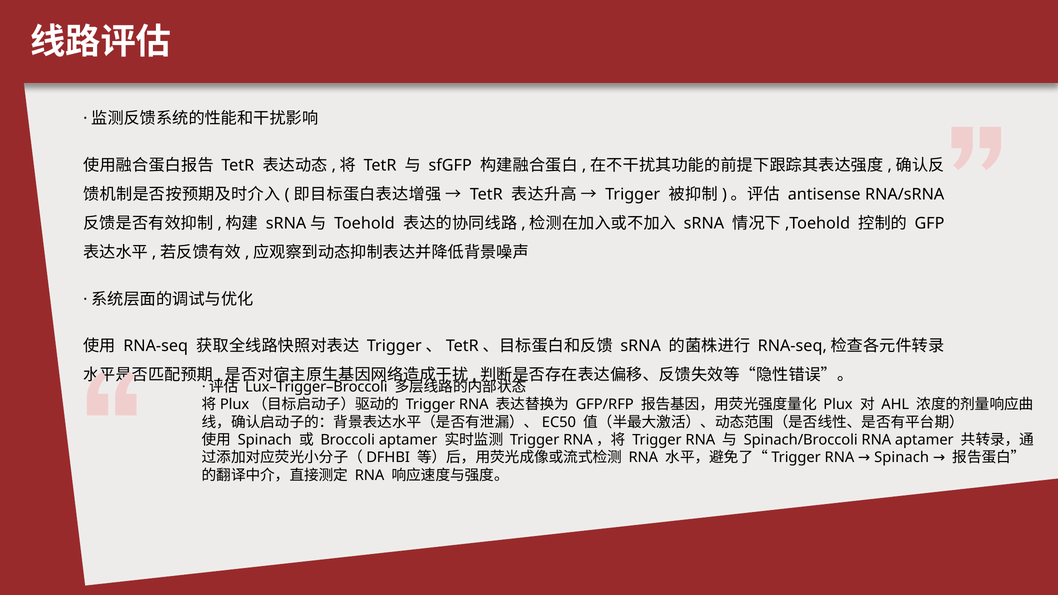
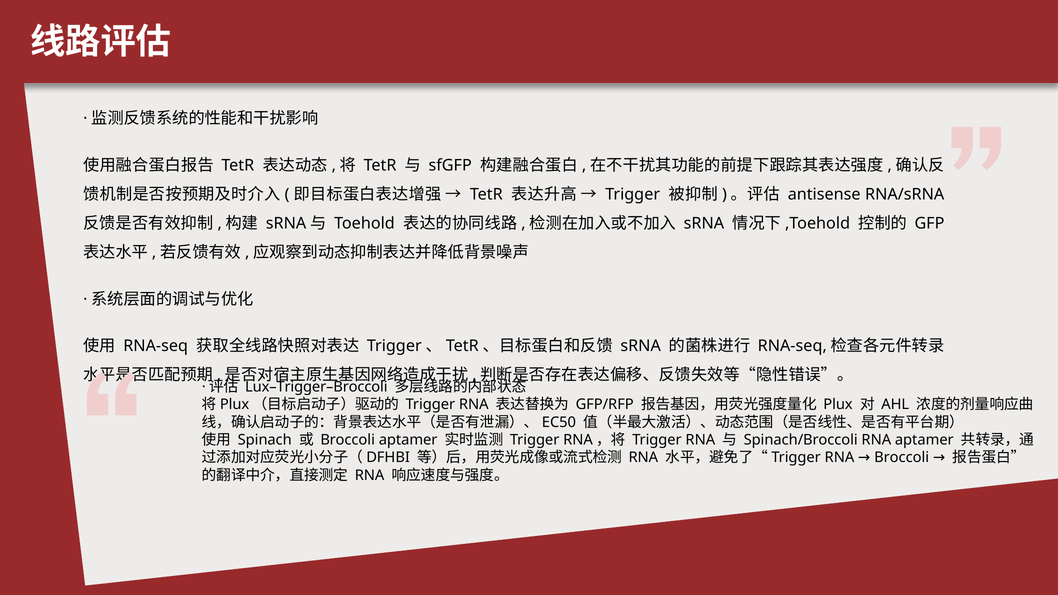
RNA Spinach: Spinach -> Broccoli (902, 458)
